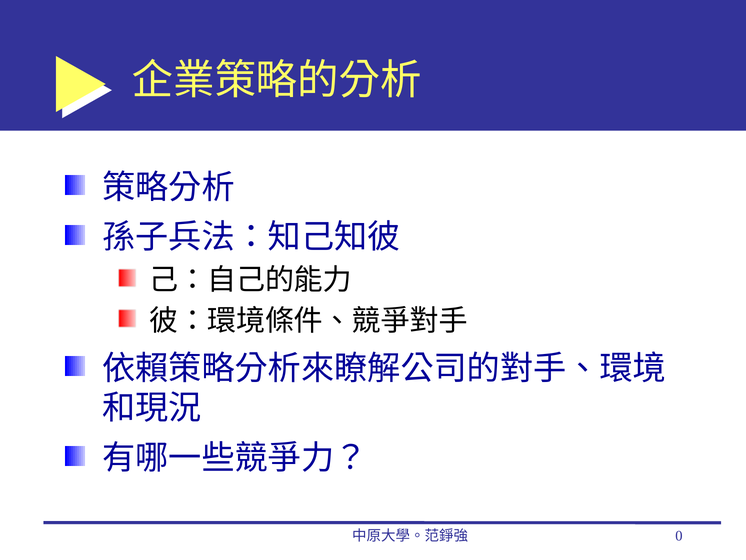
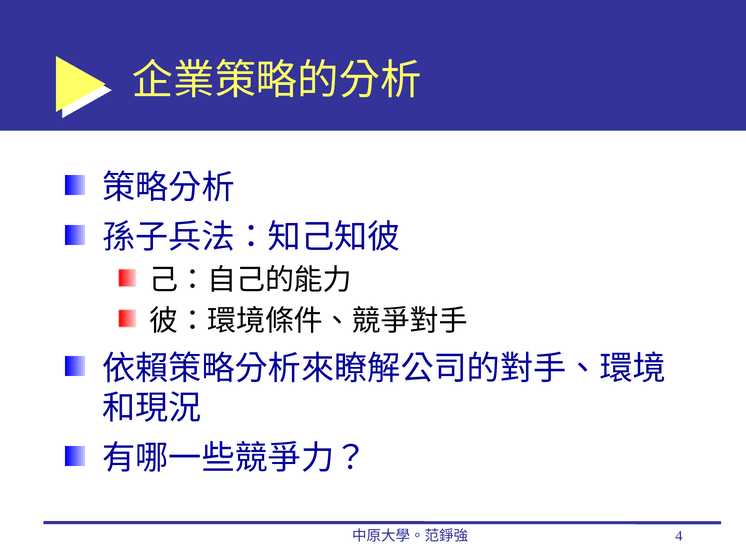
0: 0 -> 4 (679, 536)
